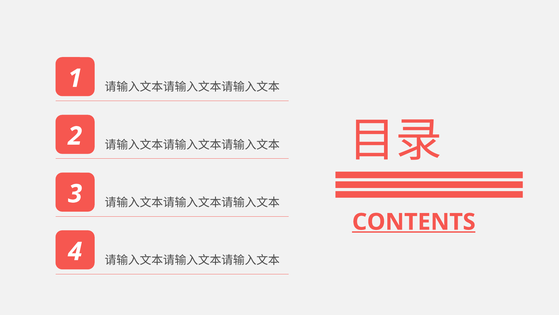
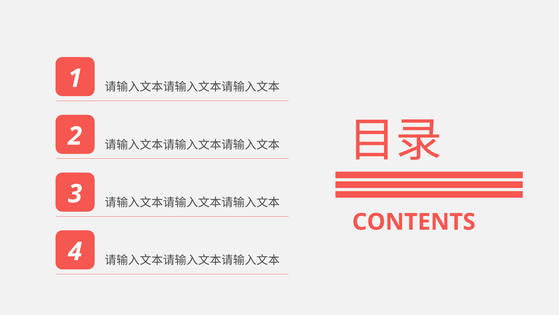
CONTENTS underline: present -> none (414, 222)
